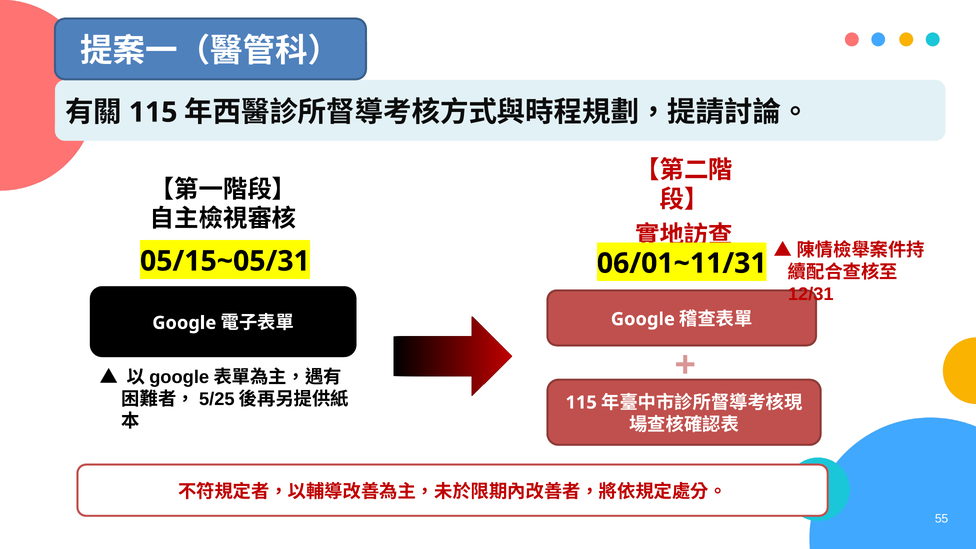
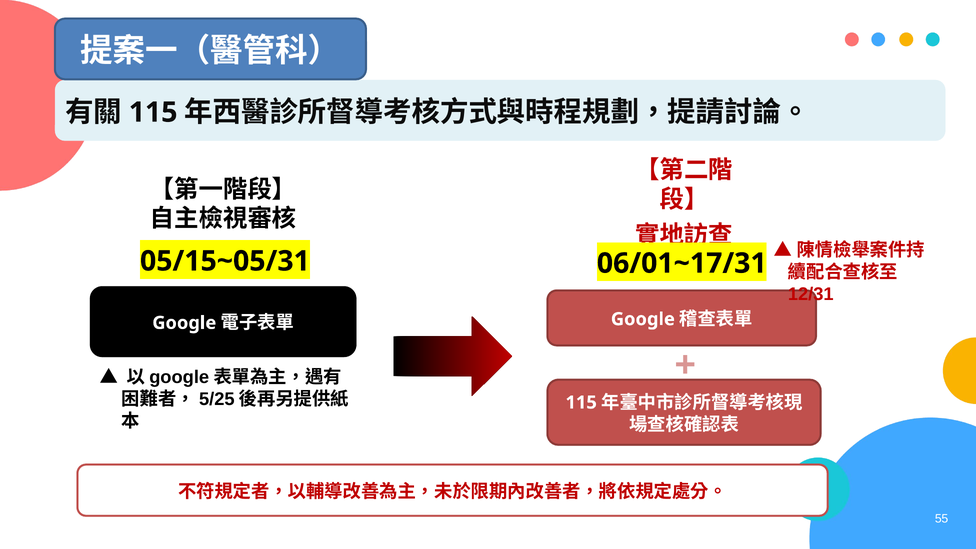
06/01~11/31: 06/01~11/31 -> 06/01~17/31 (682, 263)
